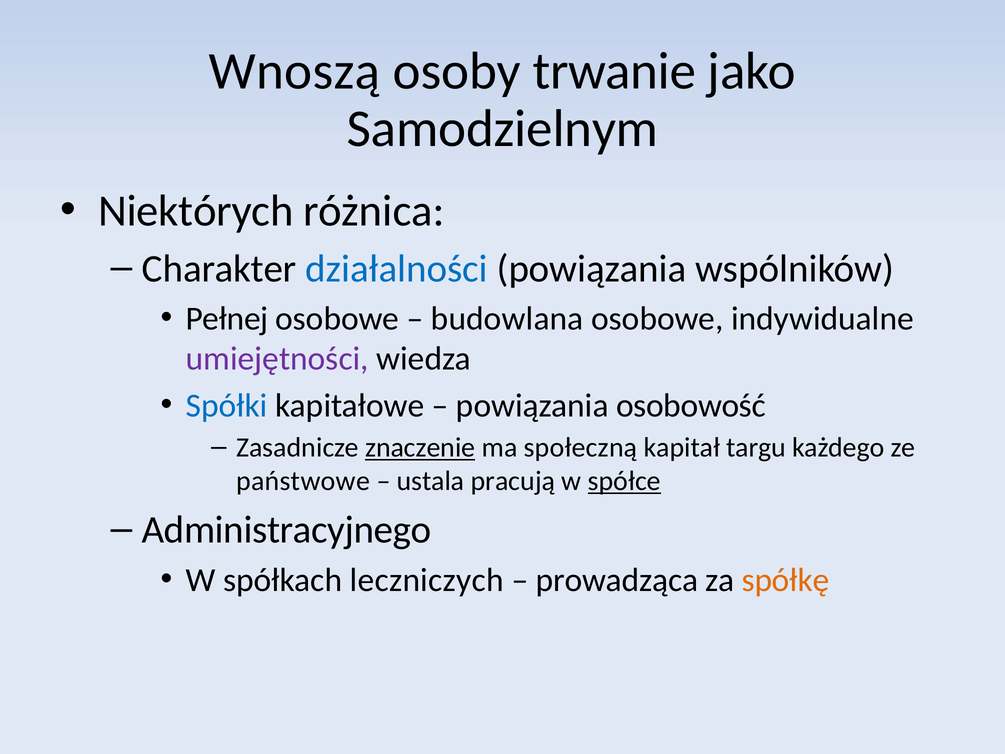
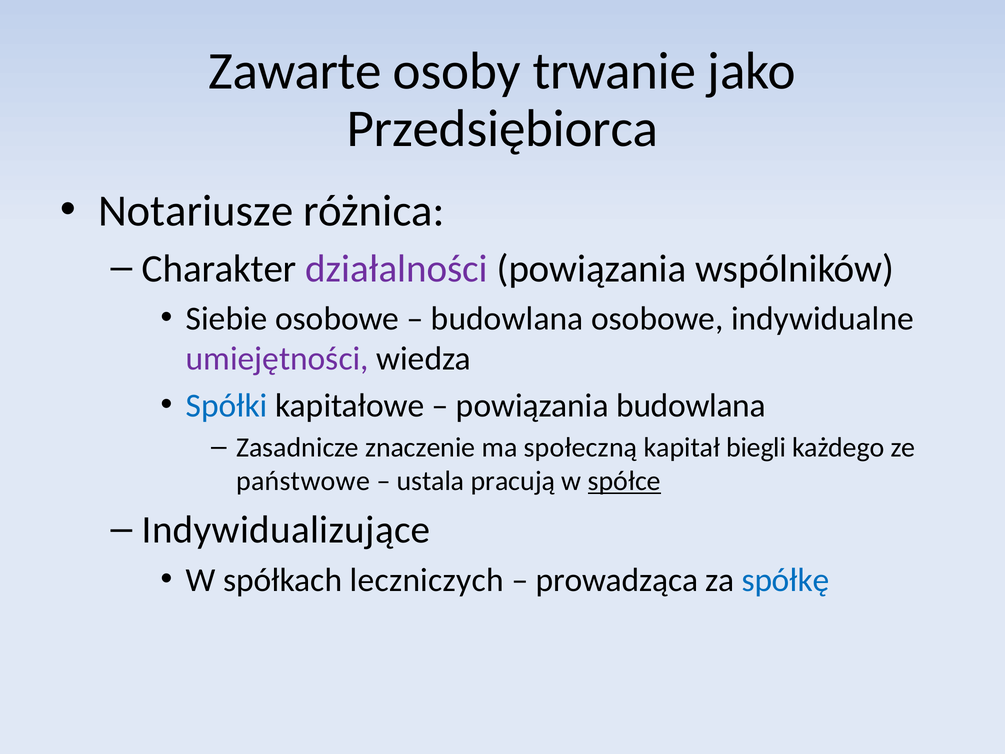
Wnoszą: Wnoszą -> Zawarte (295, 71)
Samodzielnym: Samodzielnym -> Przedsiębiorca (503, 129)
Niektórych: Niektórych -> Notariusze (196, 211)
działalności colour: blue -> purple (397, 269)
Pełnej: Pełnej -> Siebie (227, 318)
powiązania osobowość: osobowość -> budowlana (691, 406)
znaczenie underline: present -> none (420, 448)
targu: targu -> biegli (756, 448)
Administracyjnego: Administracyjnego -> Indywidualizujące (286, 530)
spółkę colour: orange -> blue (785, 580)
